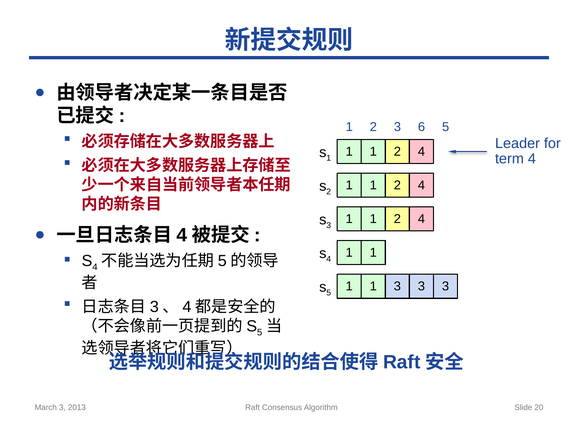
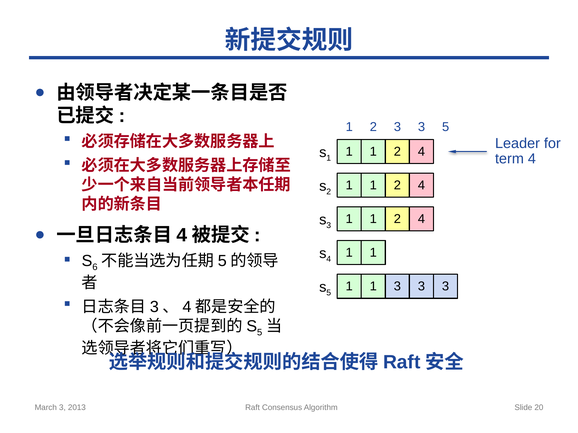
3 6: 6 -> 3 (422, 127)
4: 4 -> 6 (95, 268)
